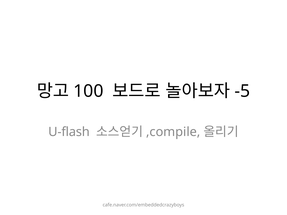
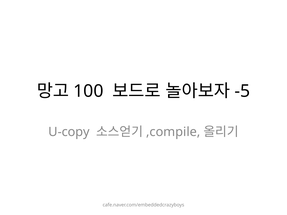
U-flash: U-flash -> U-copy (69, 132)
